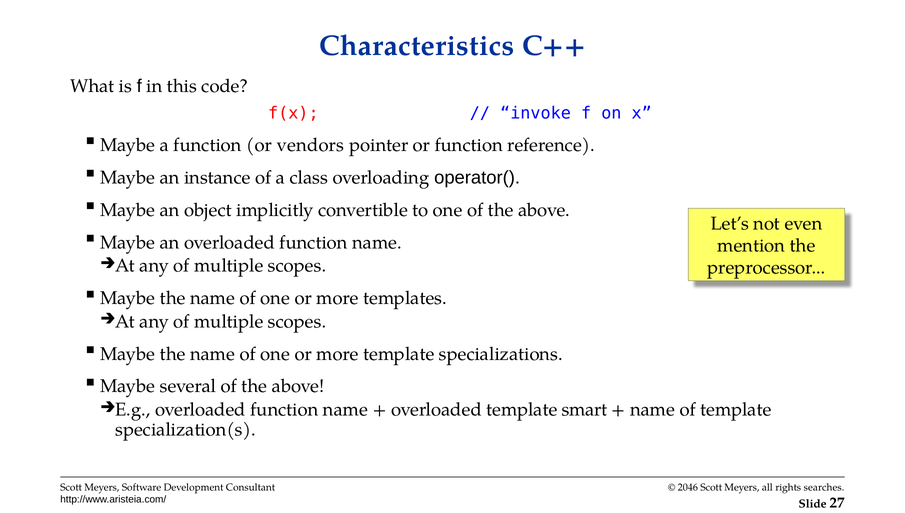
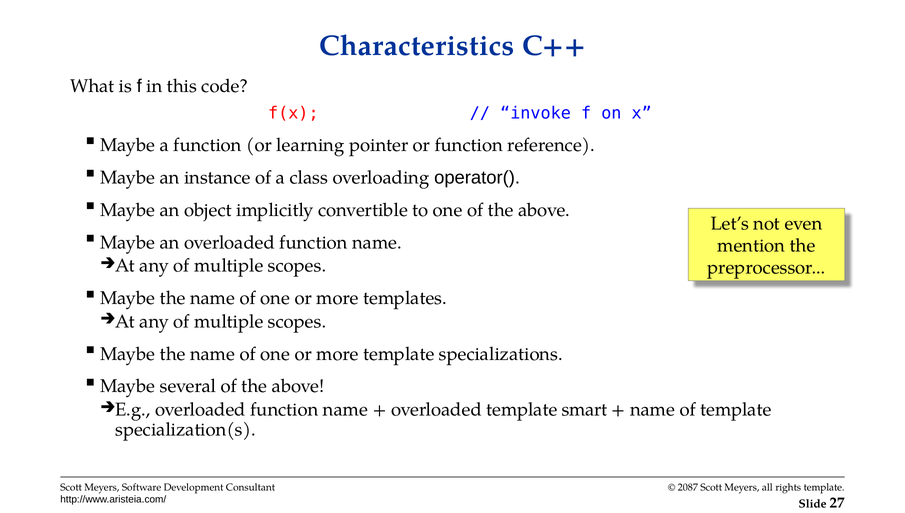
vendors: vendors -> learning (310, 145)
2046: 2046 -> 2087 (688, 487)
rights searches: searches -> template (824, 487)
